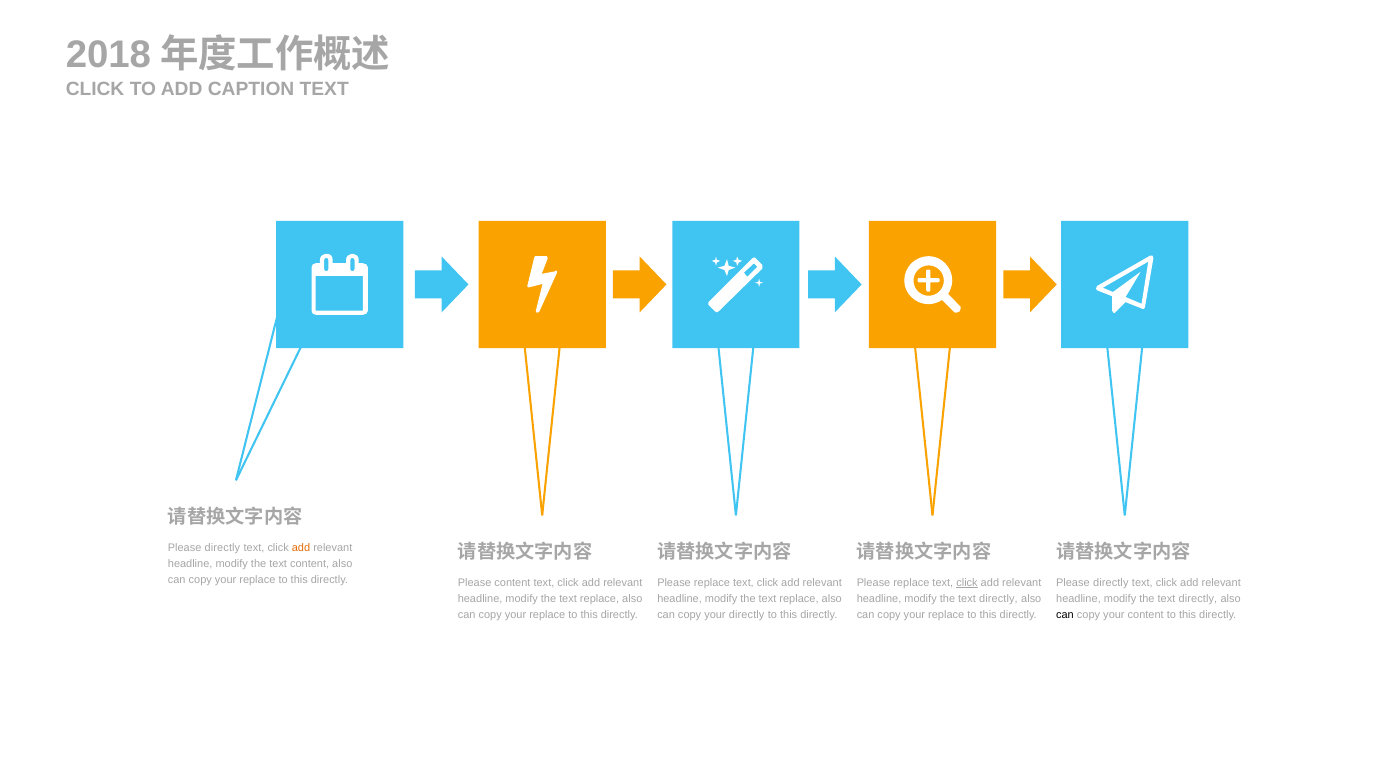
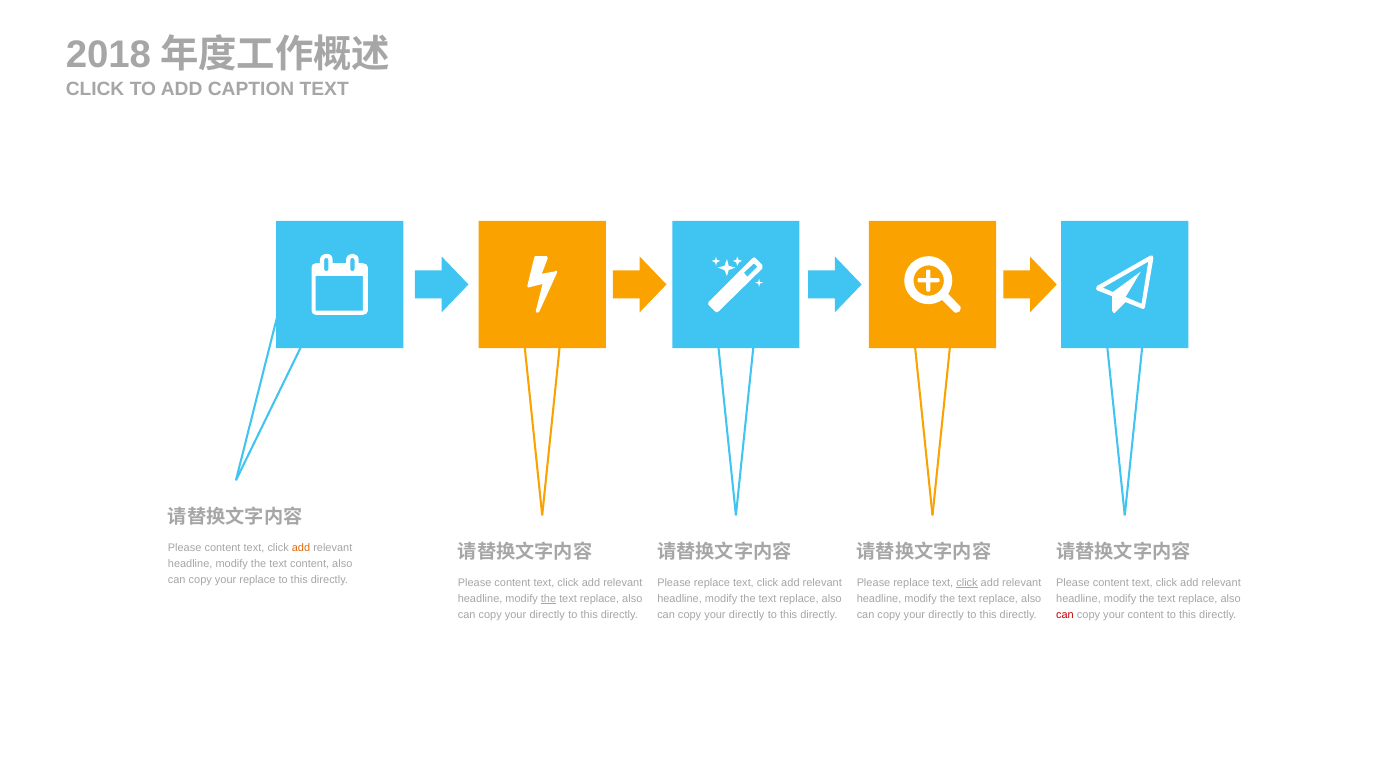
directly: directly -> content (223, 548)
directly: directly -> content (1111, 583)
the underline: none -> present (549, 599)
directly: directly -> replace (998, 599)
directly: directly -> replace (1198, 599)
replace: replace -> directly (547, 614)
replace: replace -> directly (946, 614)
can colour: black -> red (1065, 614)
